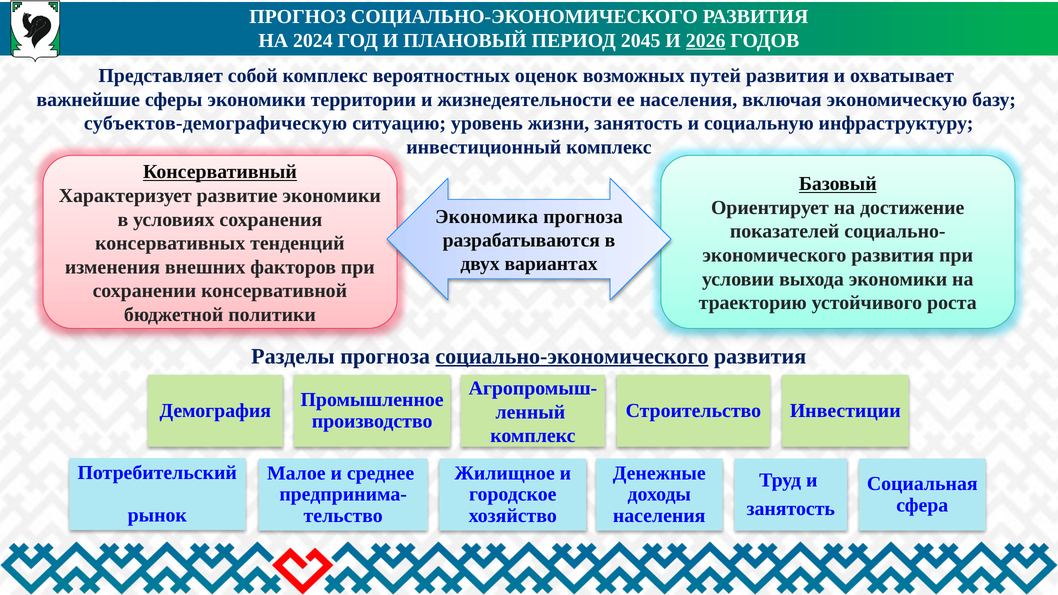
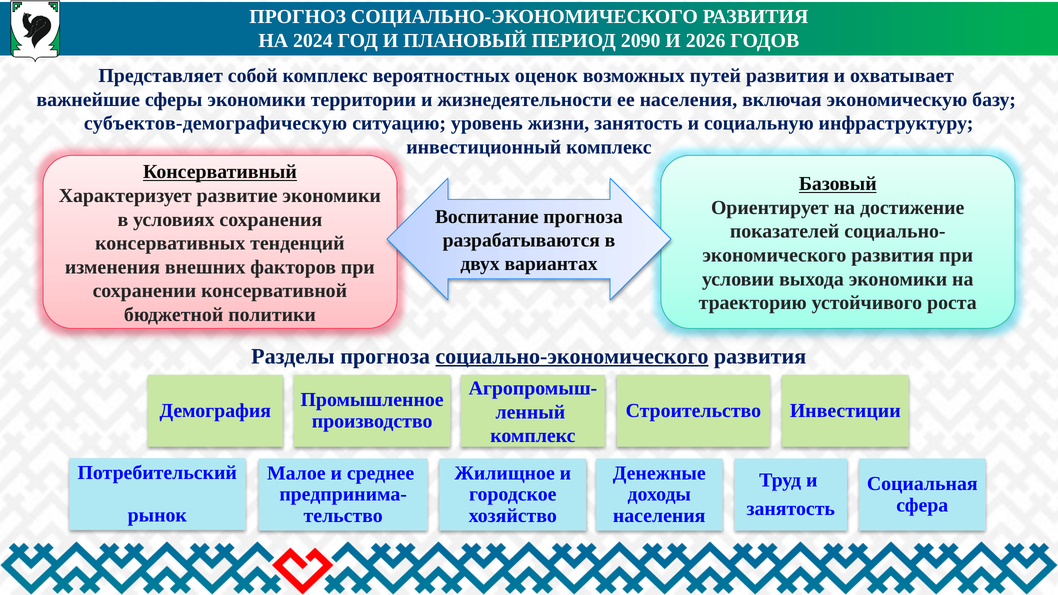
2045: 2045 -> 2090 (641, 41)
2026 underline: present -> none (706, 41)
Экономика: Экономика -> Воспитание (487, 217)
